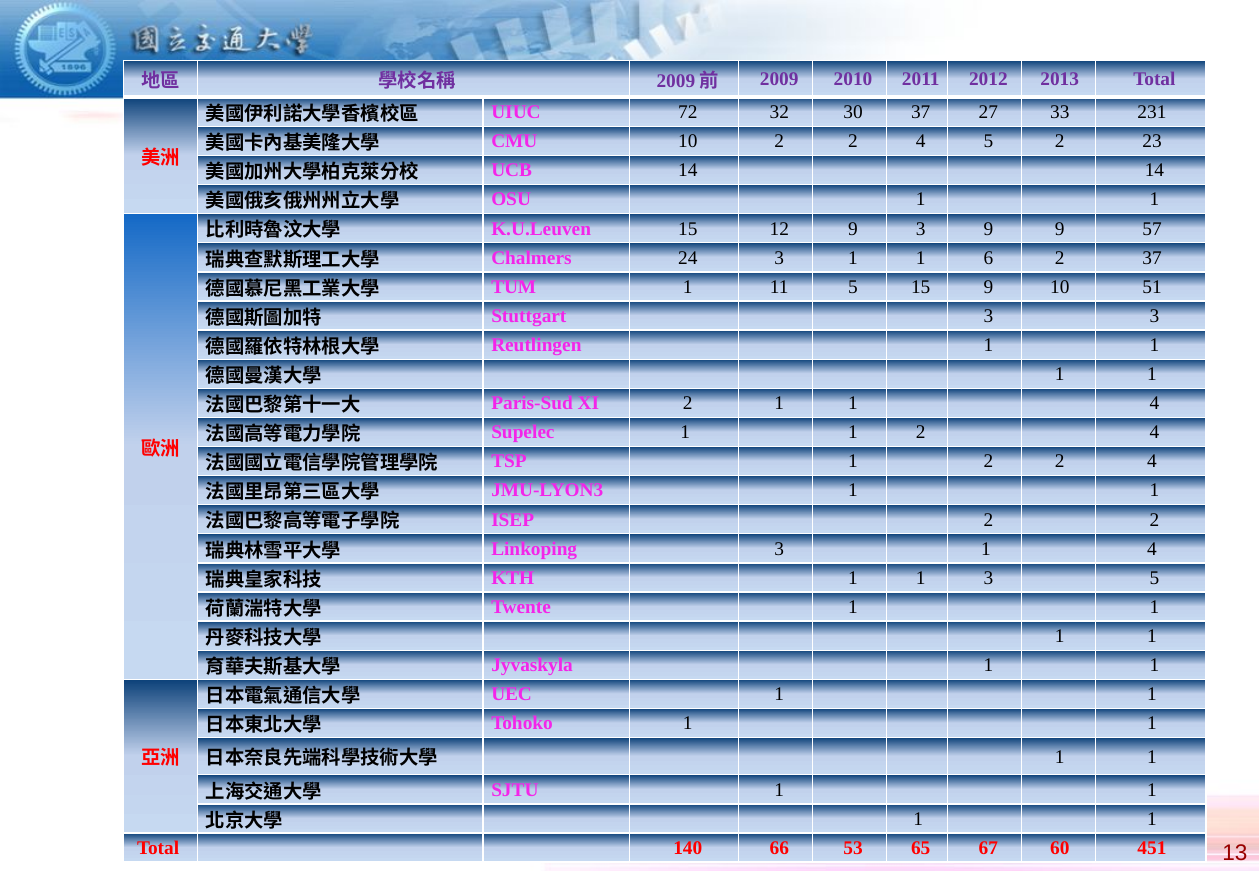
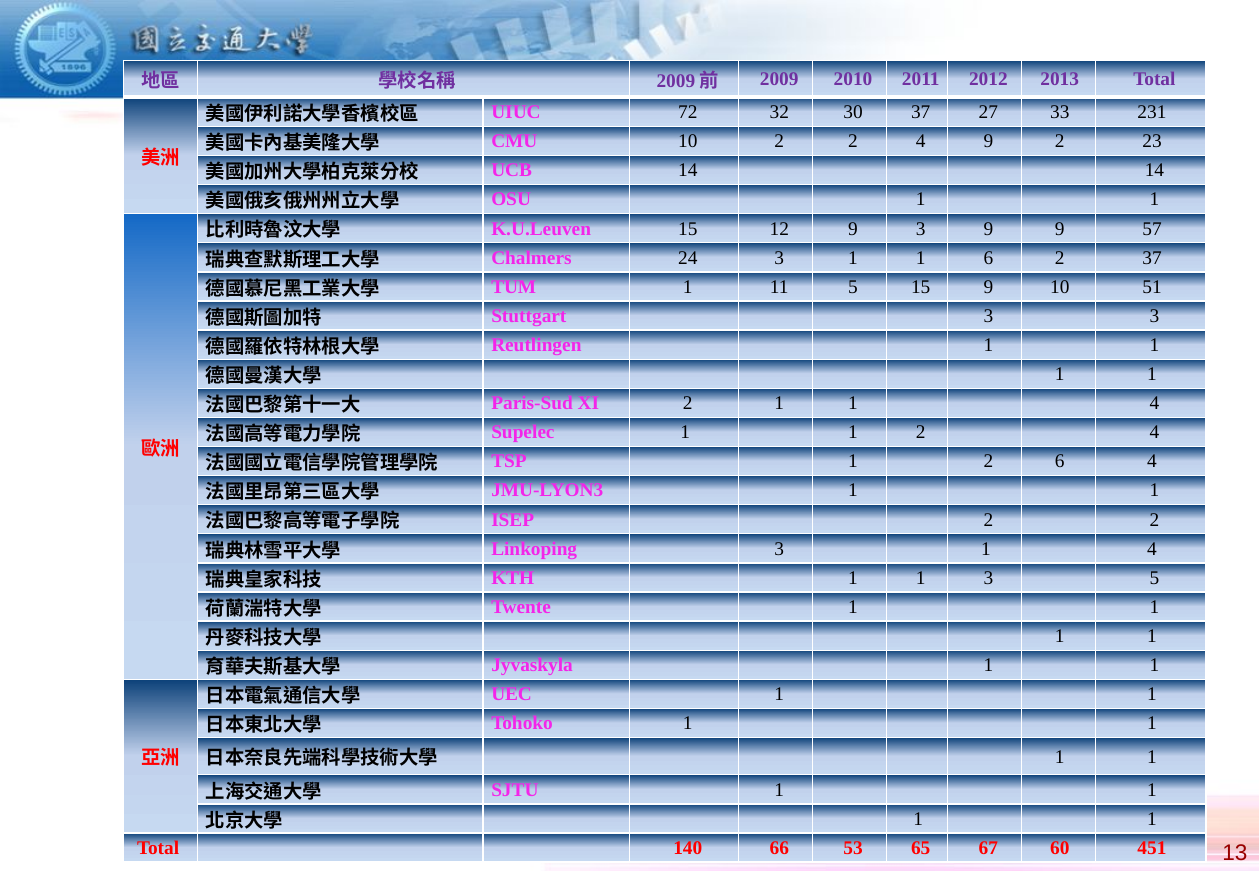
4 5: 5 -> 9 (988, 141)
1 2 2: 2 -> 6 (1060, 462)
